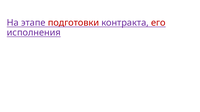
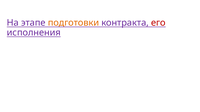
подготовки colour: red -> orange (73, 23)
